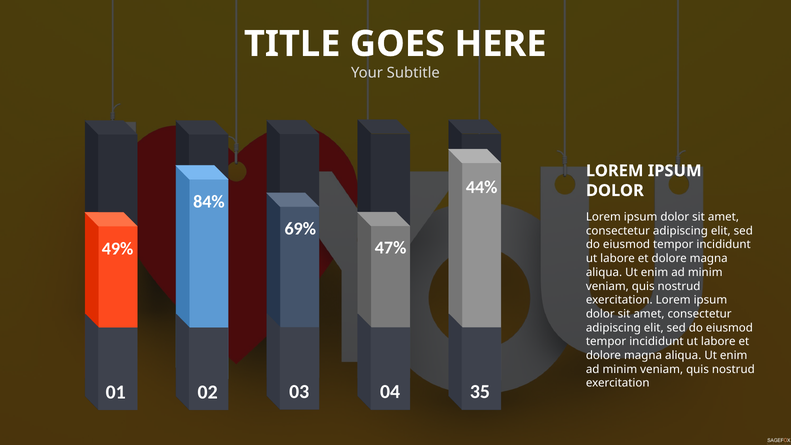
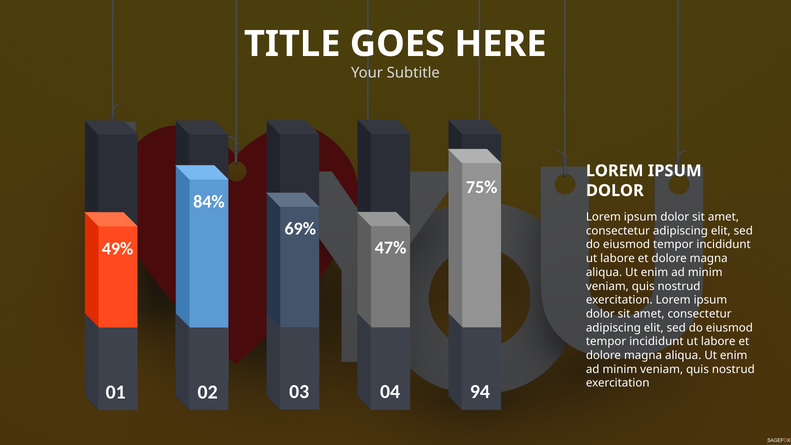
44%: 44% -> 75% (482, 187)
35: 35 -> 94 (480, 392)
